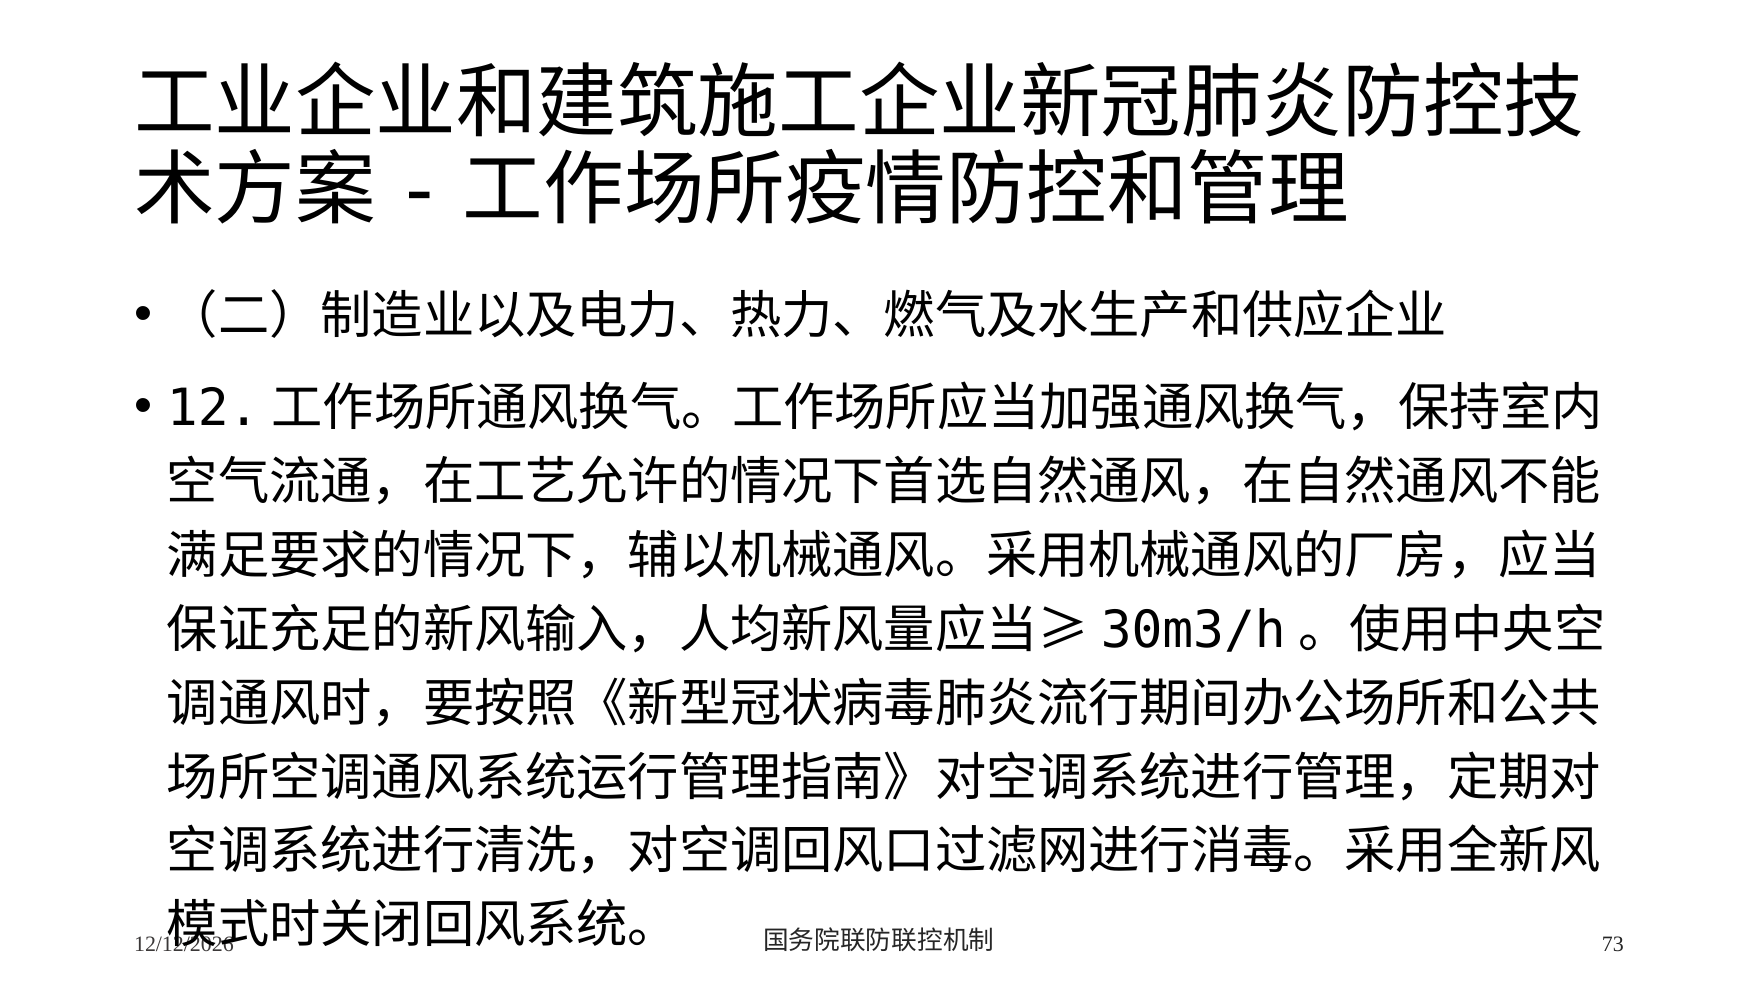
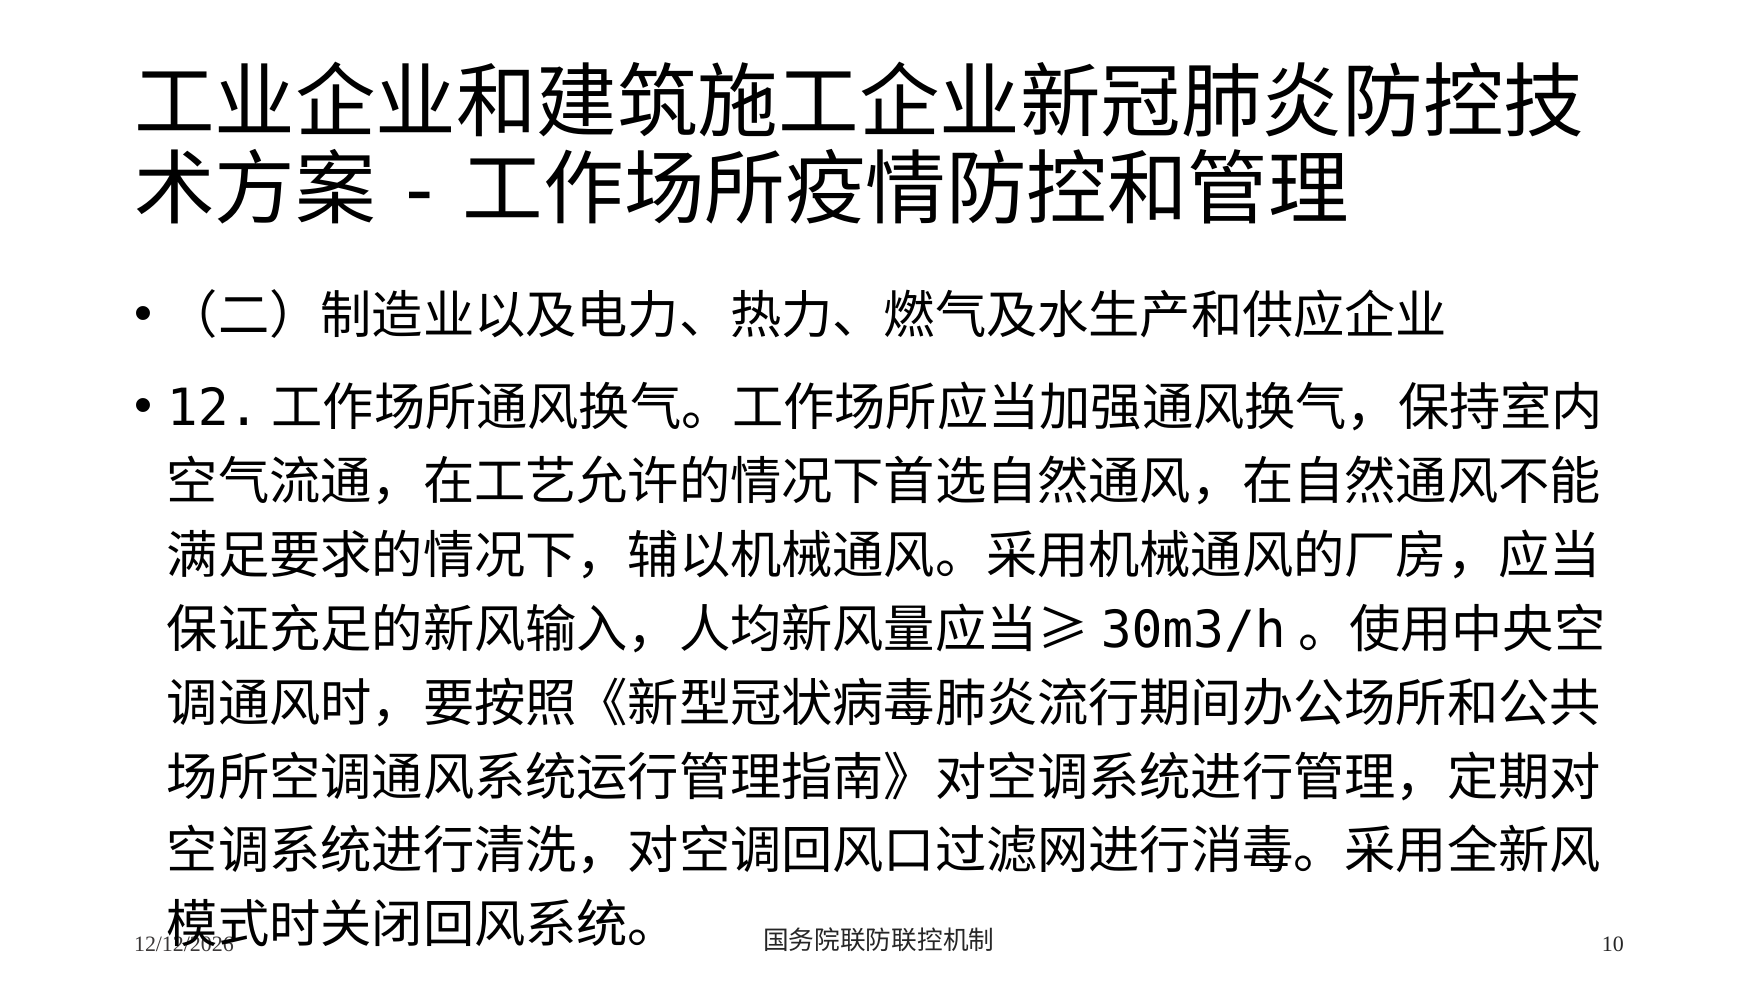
73: 73 -> 10 (1613, 944)
